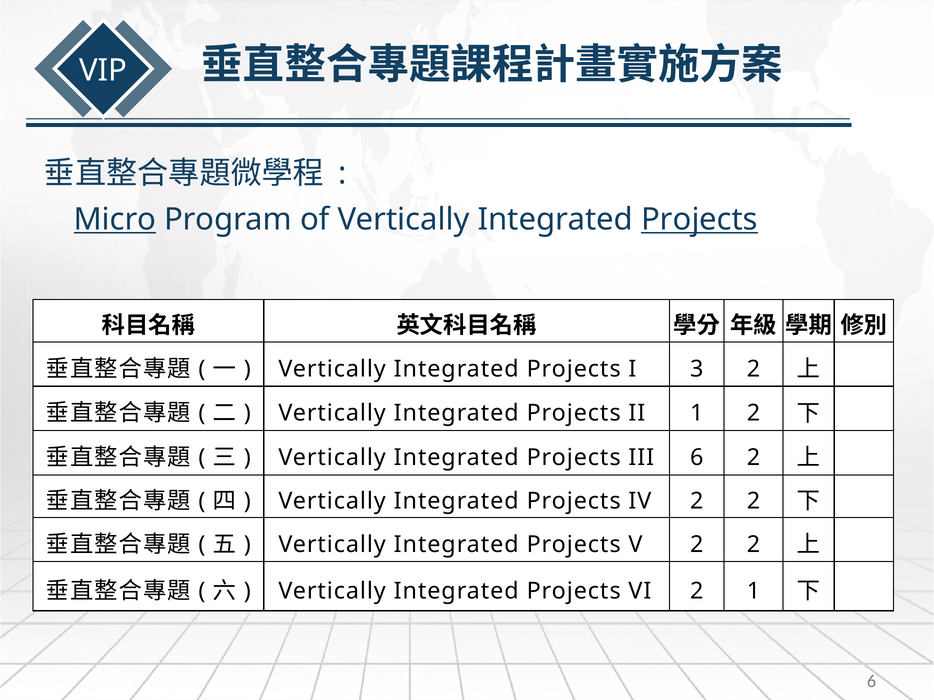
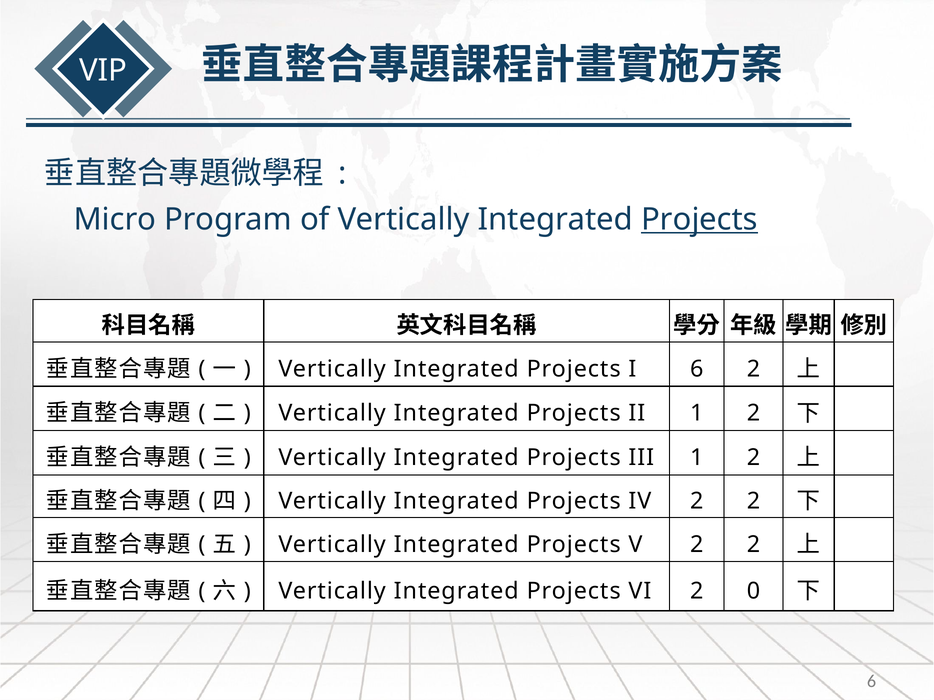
Micro underline: present -> none (115, 220)
I 3: 3 -> 6 (697, 369)
III 6: 6 -> 1 (697, 458)
2 1: 1 -> 0 (754, 591)
